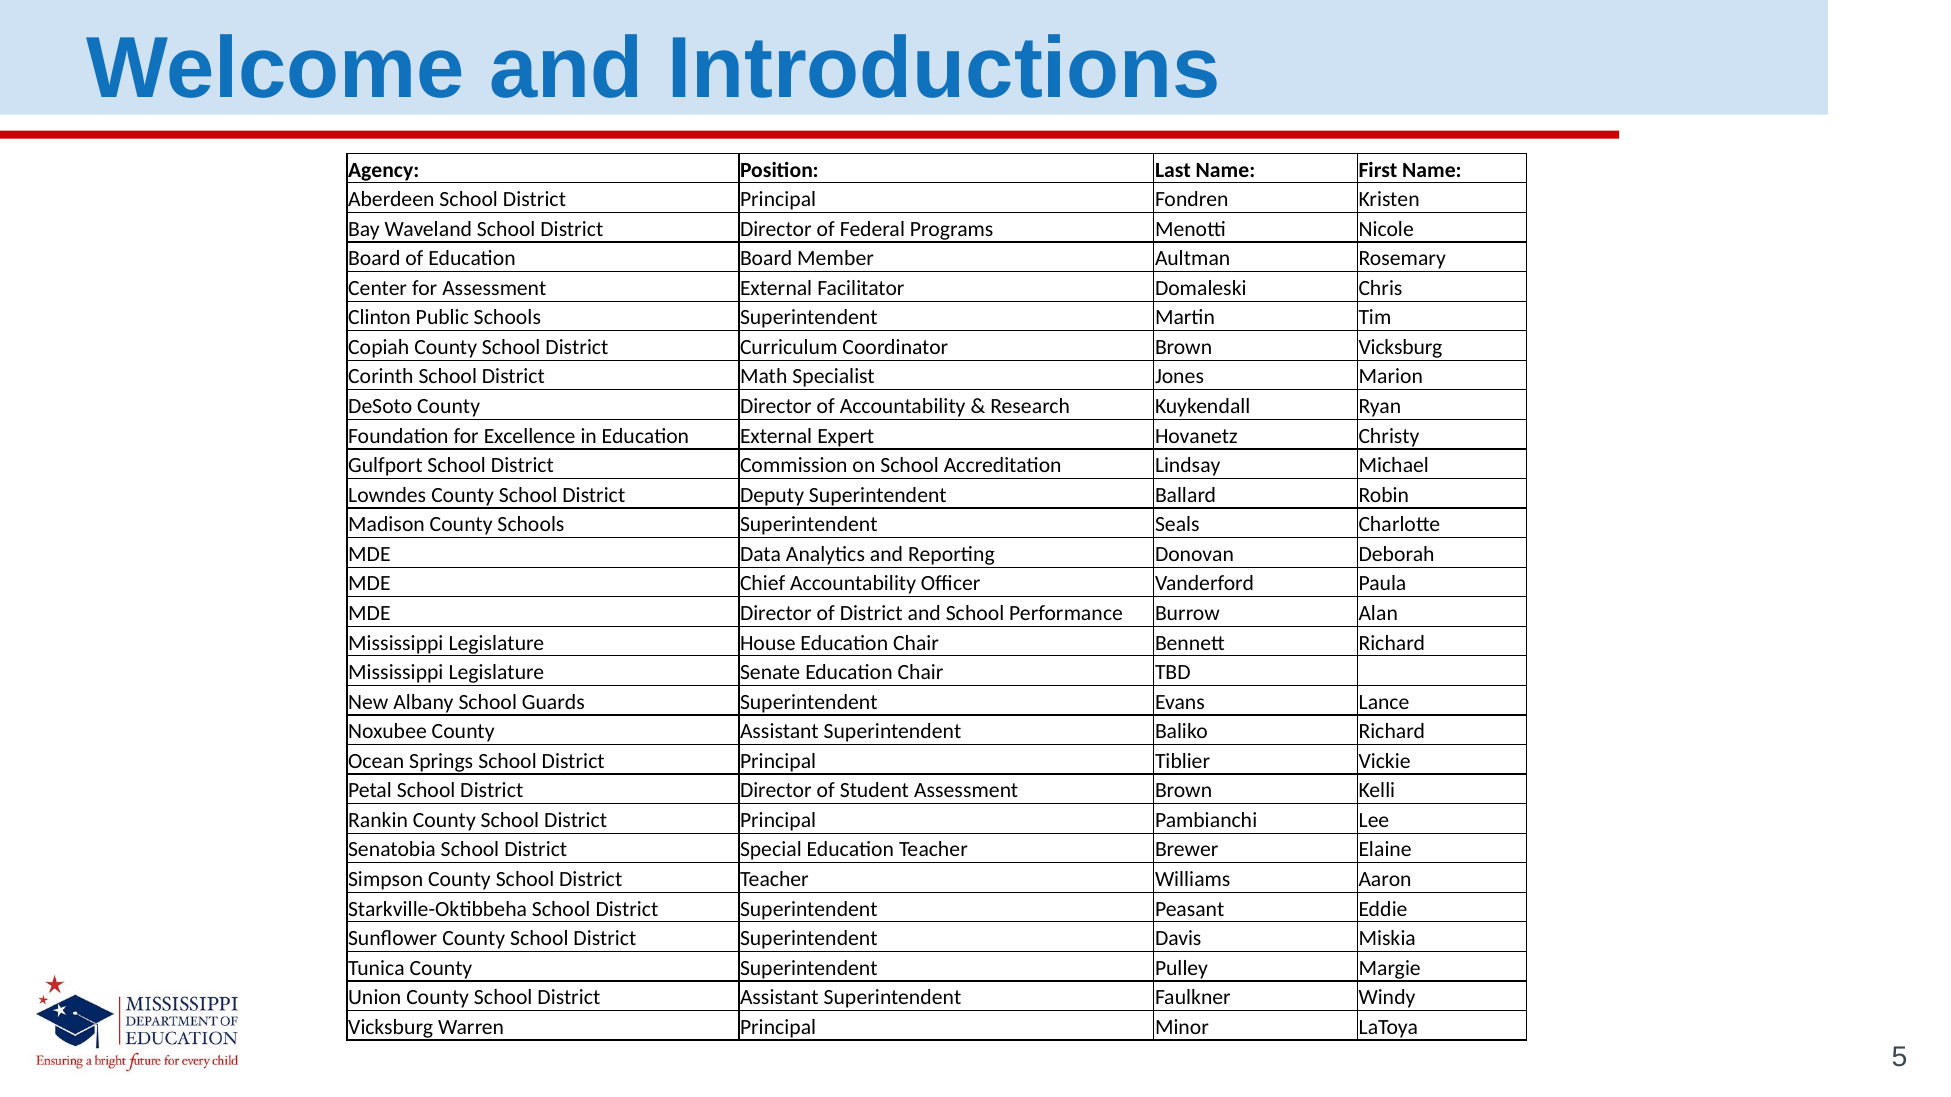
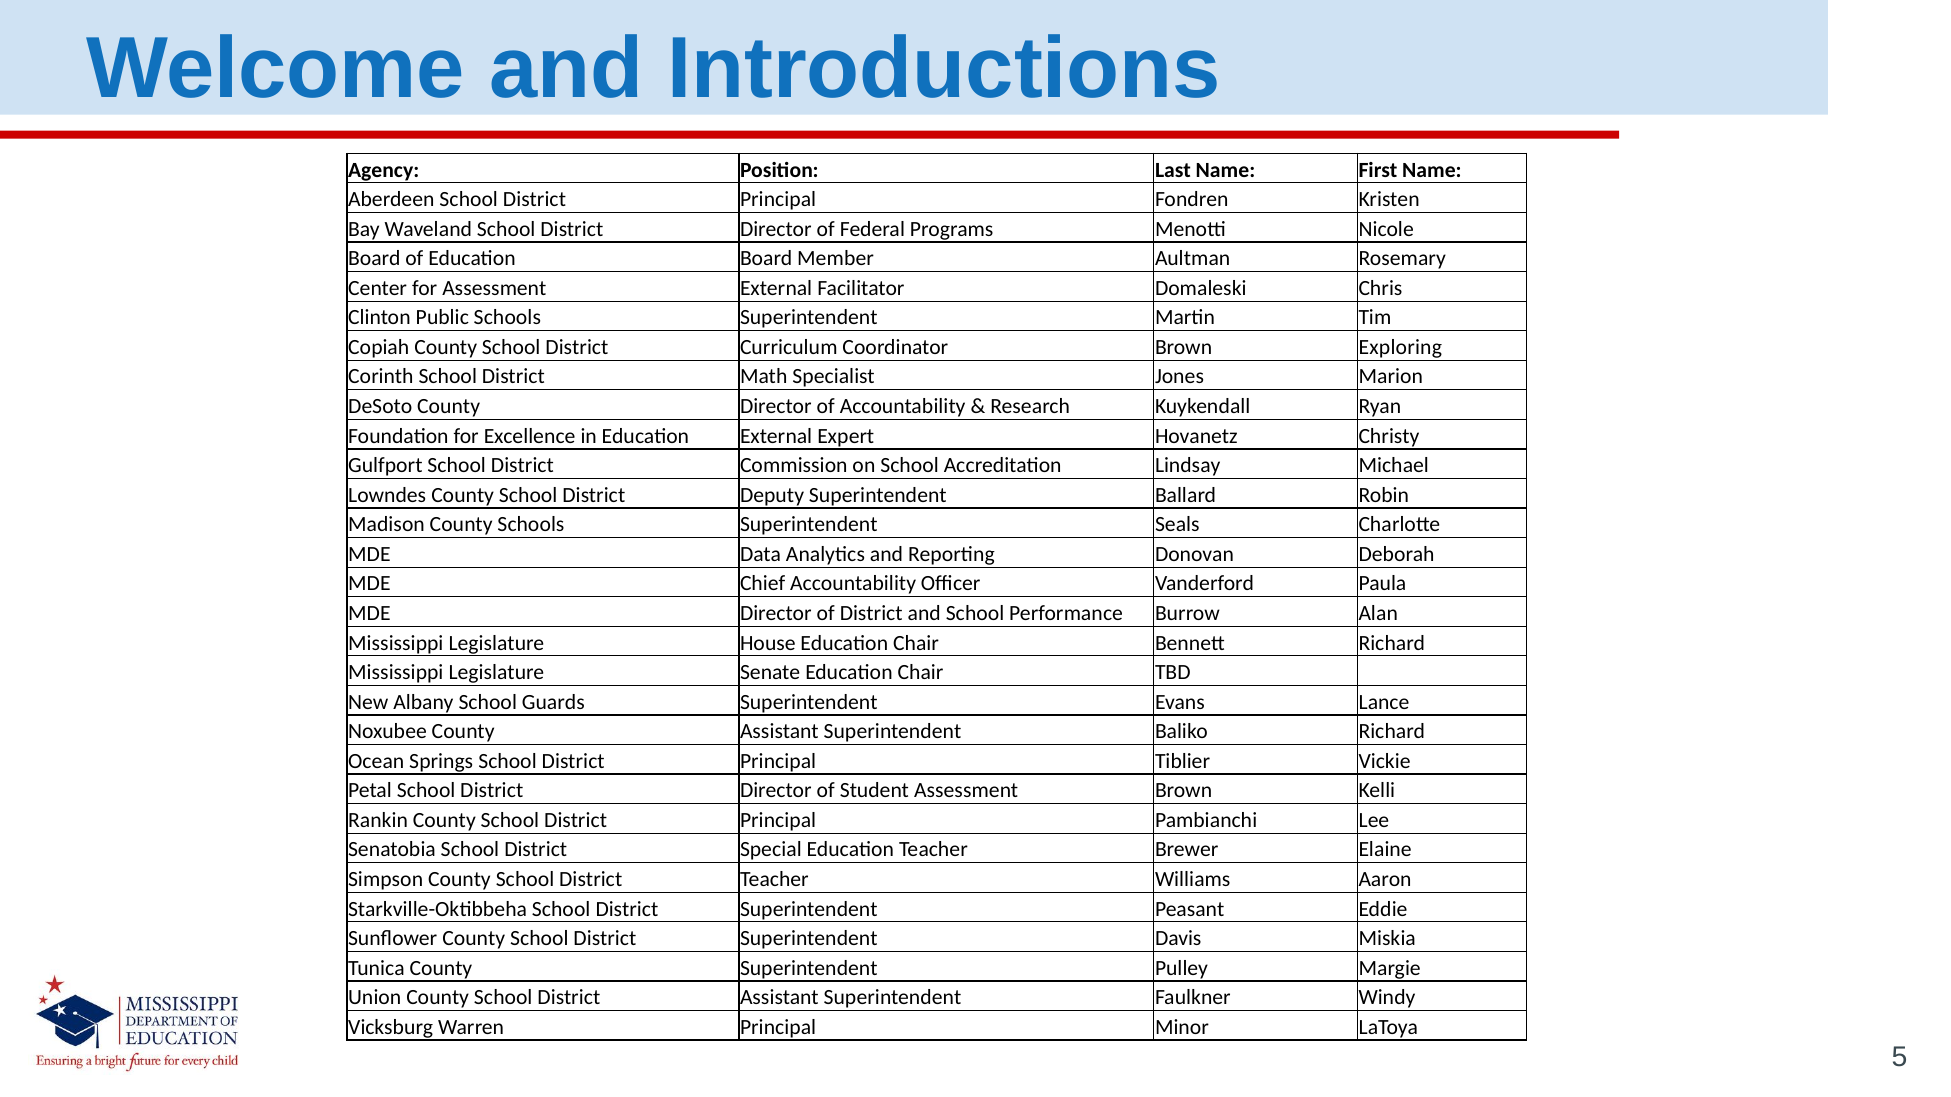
Brown Vicksburg: Vicksburg -> Exploring (1400, 347)
